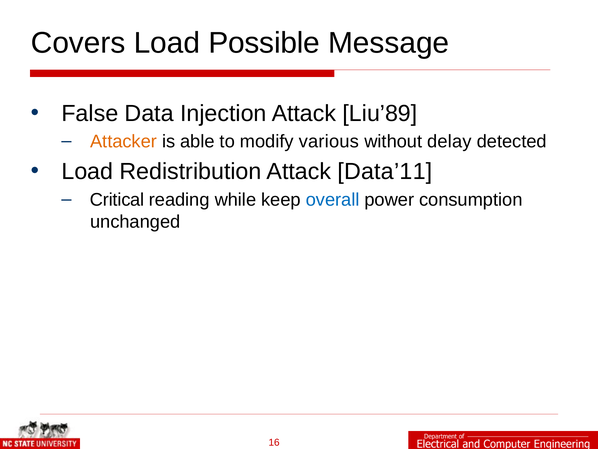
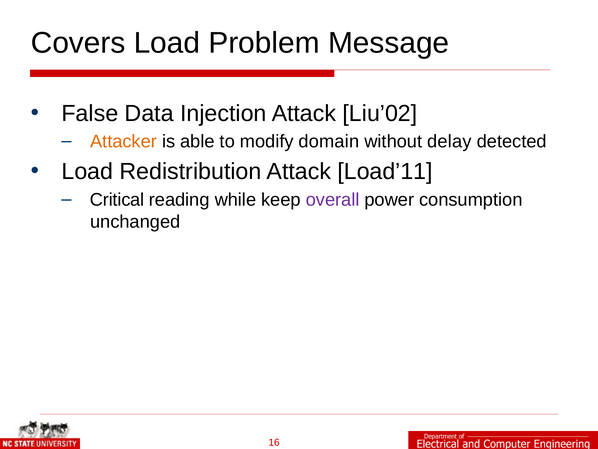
Possible: Possible -> Problem (264, 43)
Liu’89: Liu’89 -> Liu’02 (380, 113)
various: various -> domain (329, 141)
Data’11: Data’11 -> Load’11 (385, 171)
overall colour: blue -> purple (333, 200)
